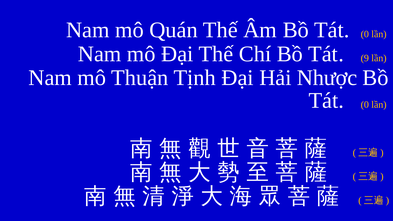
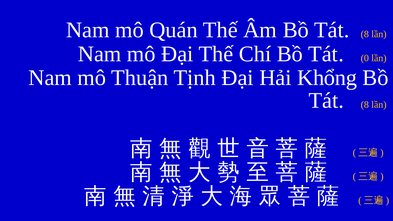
Âm Bồ Tát 0: 0 -> 8 (365, 34)
9: 9 -> 0 (365, 58)
Nhược: Nhược -> Khổng (327, 78)
0: 0 -> 8 (365, 105)
